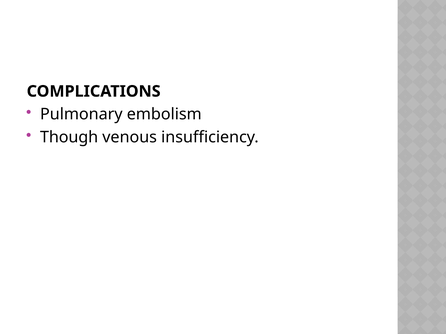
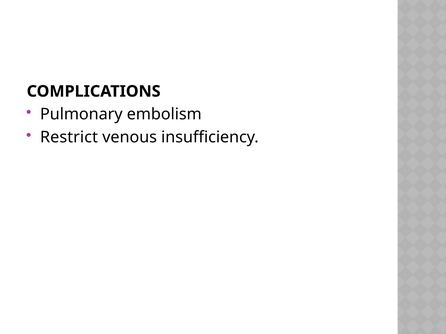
Though: Though -> Restrict (69, 138)
